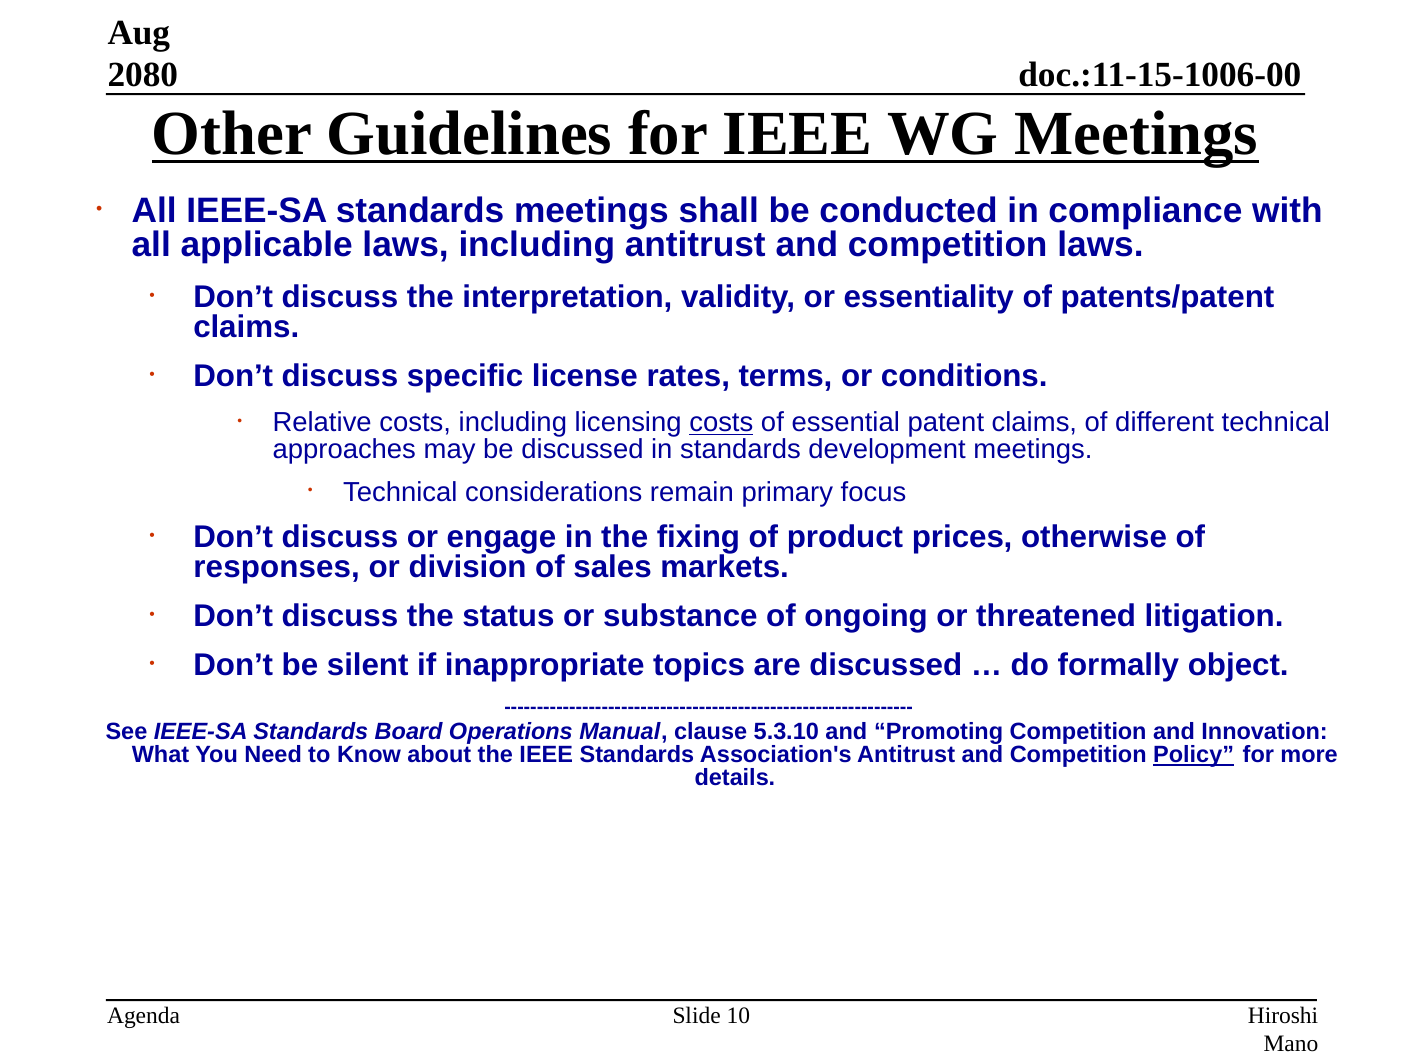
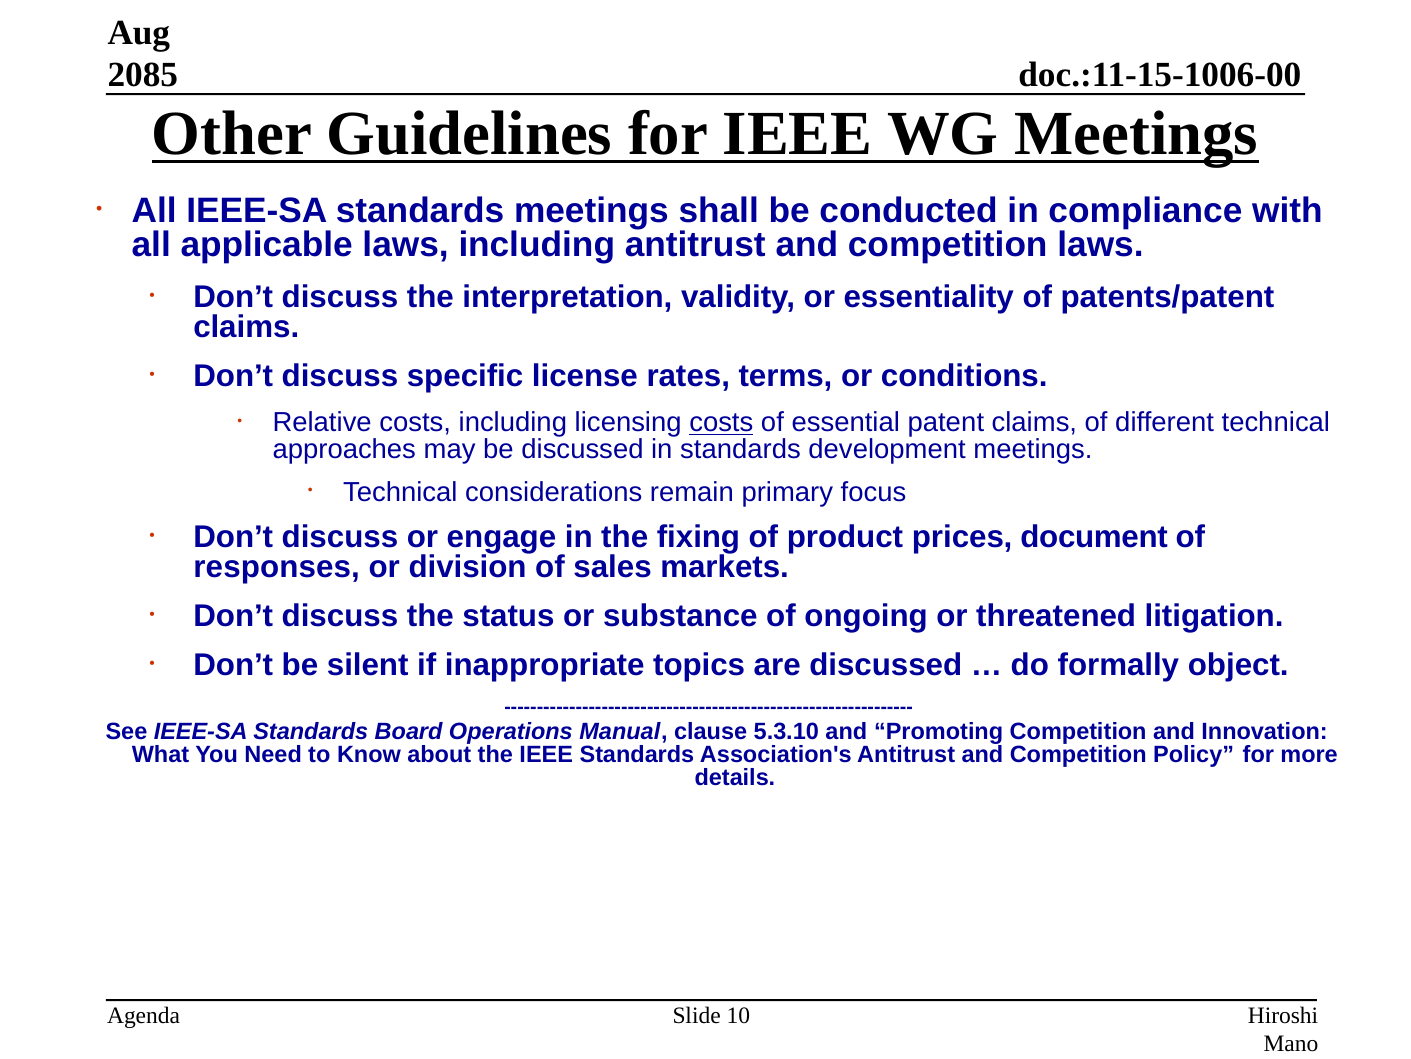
2080: 2080 -> 2085 (143, 75)
otherwise: otherwise -> document (1094, 537)
Policy underline: present -> none (1194, 754)
